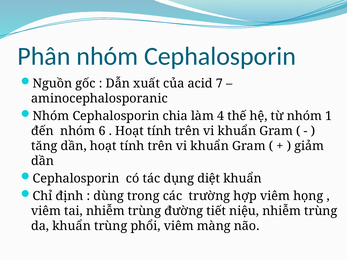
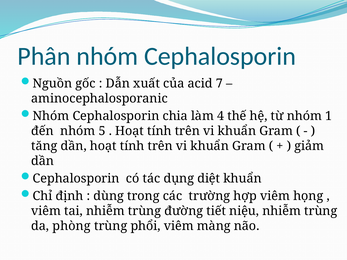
6: 6 -> 5 (102, 131)
da khuẩn: khuẩn -> phòng (72, 226)
